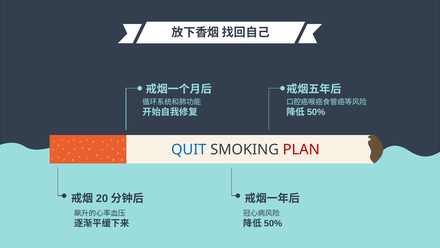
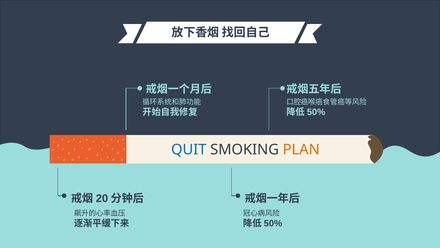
PLAN colour: red -> orange (301, 149)
